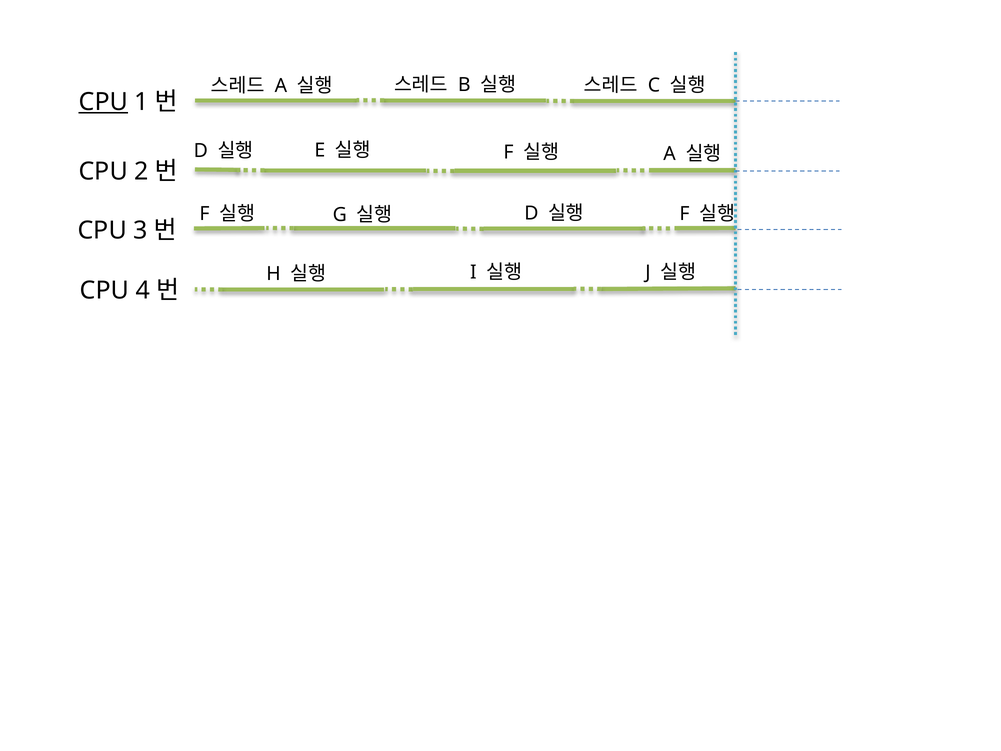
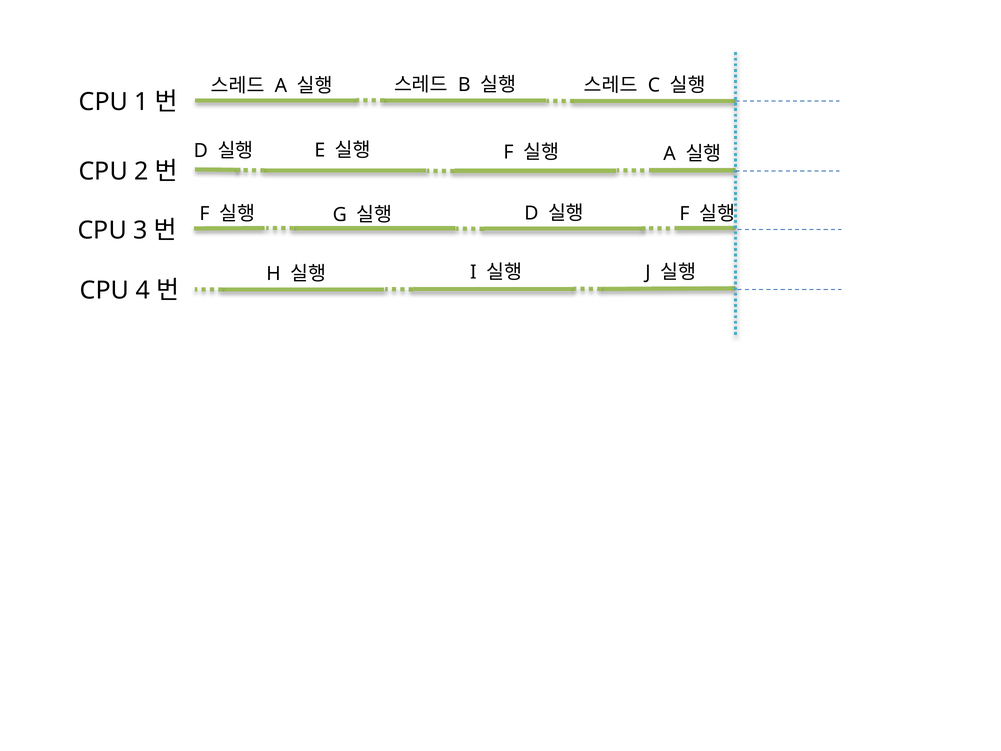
CPU underline: present -> none (103, 102)
